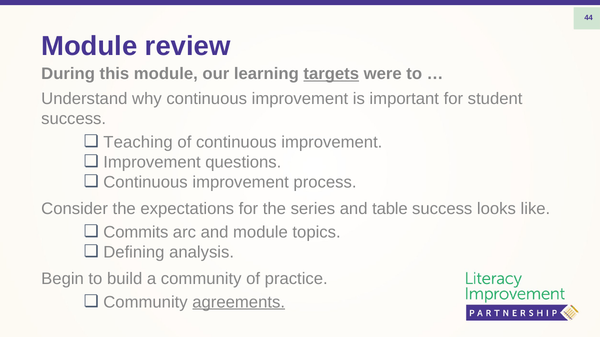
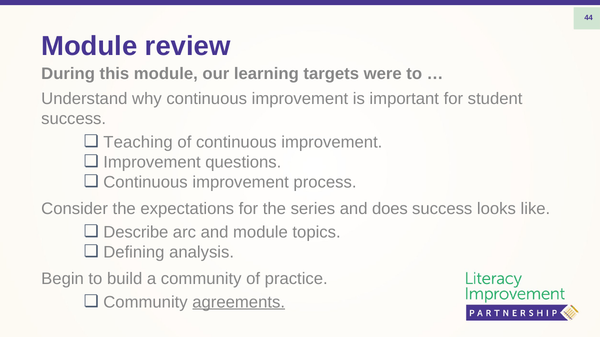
targets underline: present -> none (331, 74)
table: table -> does (390, 209)
Commits: Commits -> Describe (136, 232)
